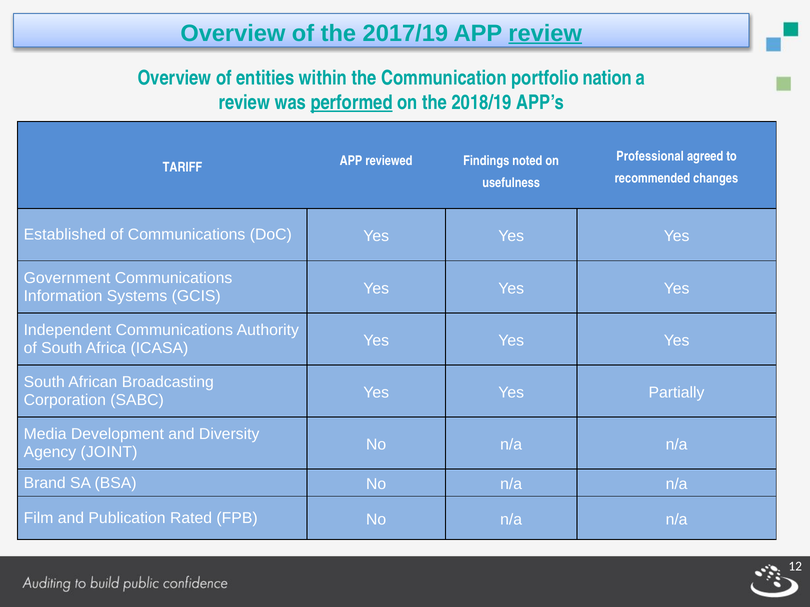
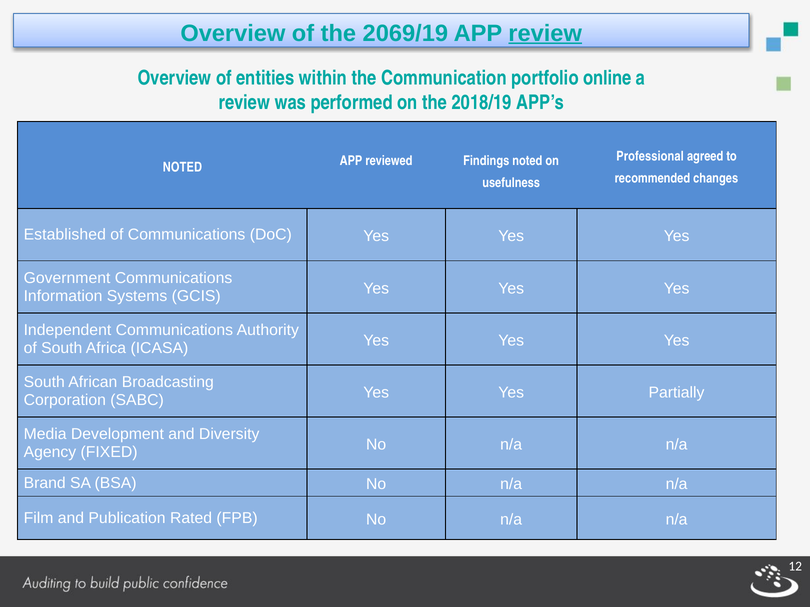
2017/19: 2017/19 -> 2069/19 (405, 33)
nation: nation -> online (607, 78)
performed underline: present -> none (352, 103)
TARIFF: TARIFF -> NOTED (182, 167)
JOINT: JOINT -> FIXED (109, 452)
